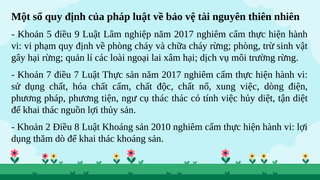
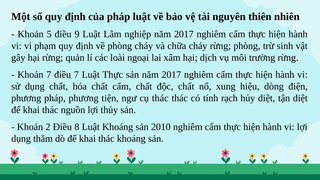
xung việc: việc -> hiệu (250, 86)
tính việc: việc -> rạch (229, 98)
